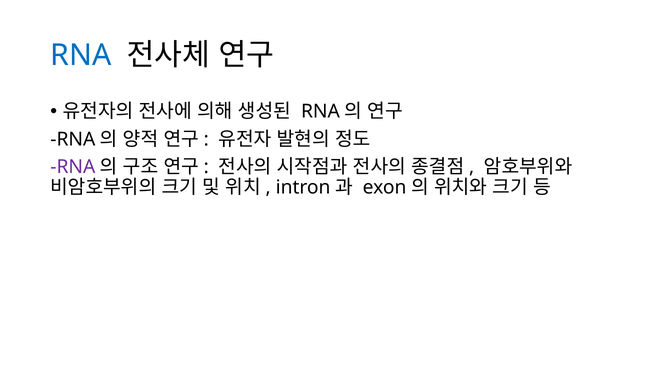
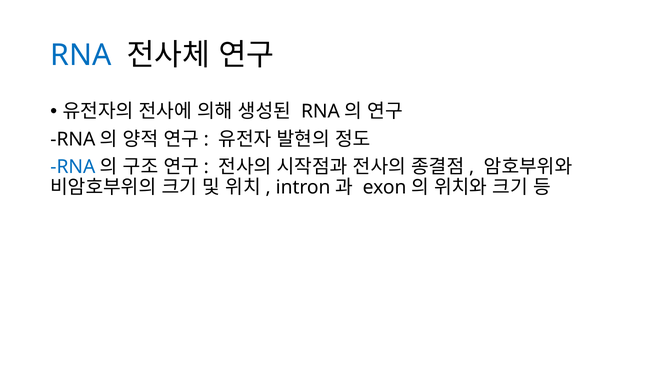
RNA colour: purple -> blue (73, 167)
